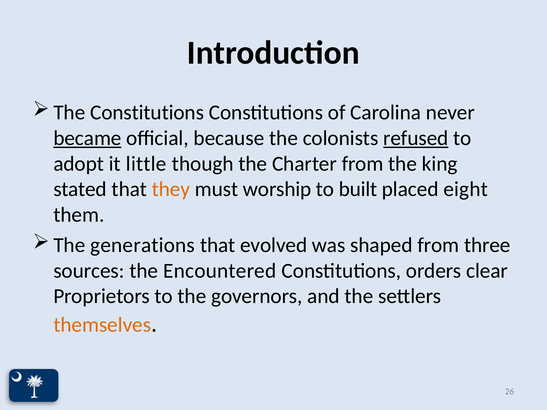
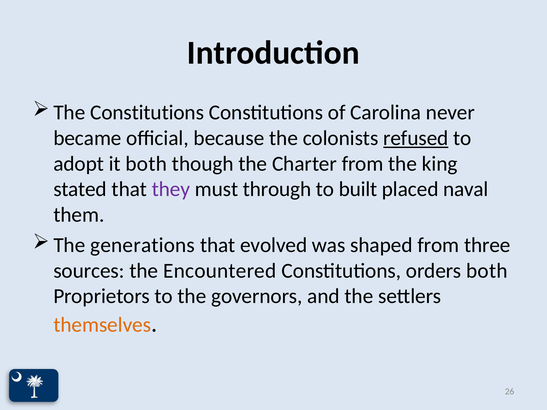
became underline: present -> none (87, 138)
it little: little -> both (146, 164)
they colour: orange -> purple (171, 189)
worship: worship -> through (277, 189)
eight: eight -> naval (466, 189)
orders clear: clear -> both (487, 271)
